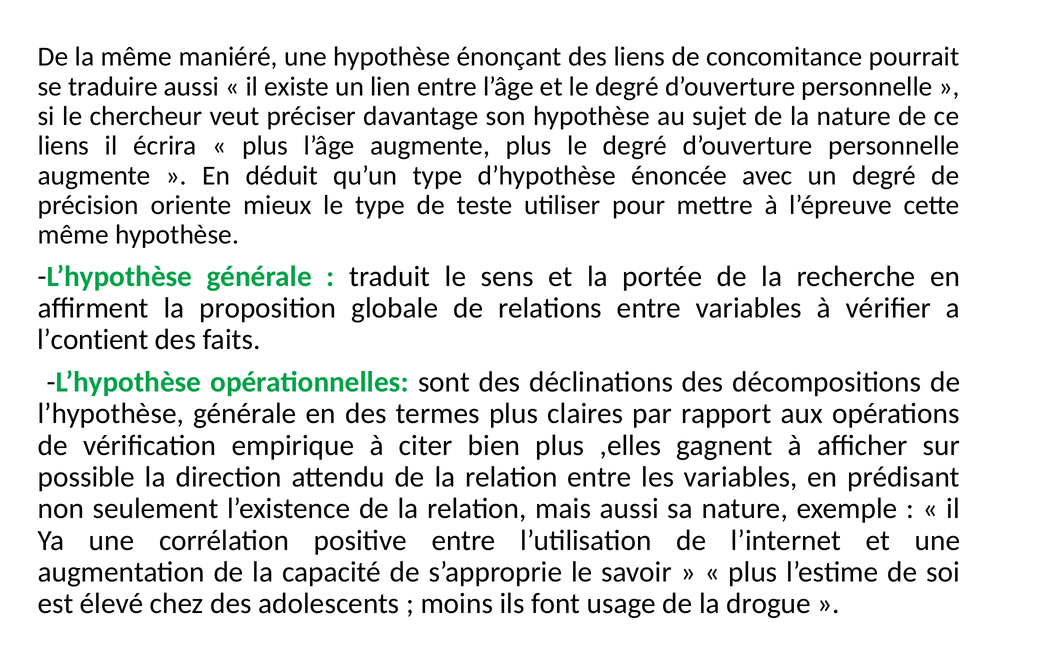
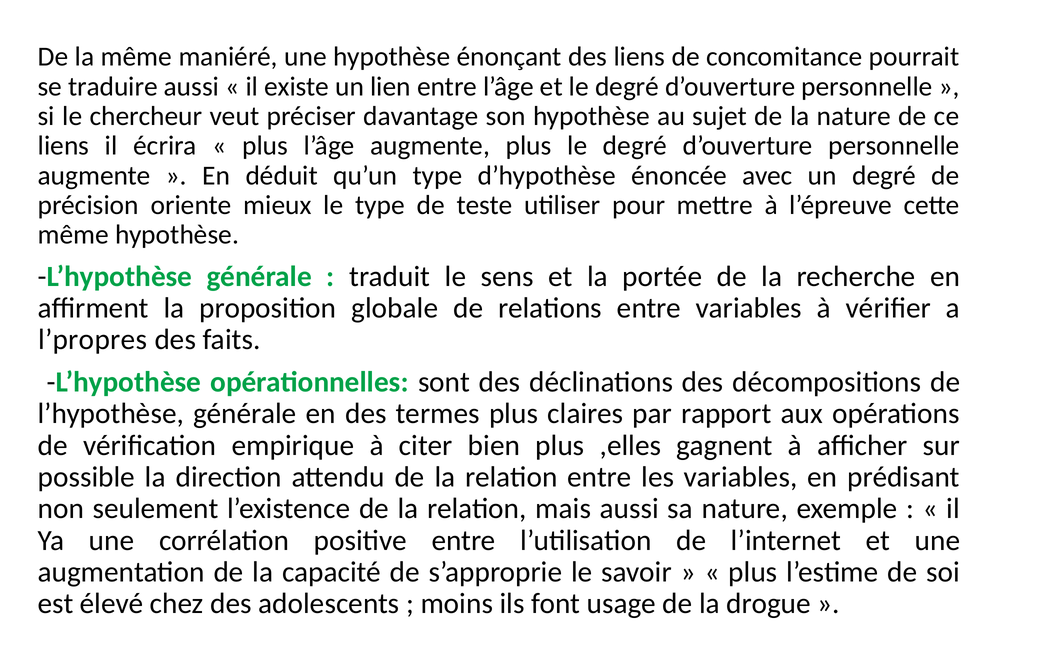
l’contient: l’contient -> l’propres (93, 340)
